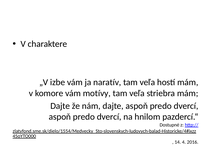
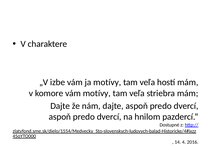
ja naratív: naratív -> motívy (107, 82)
